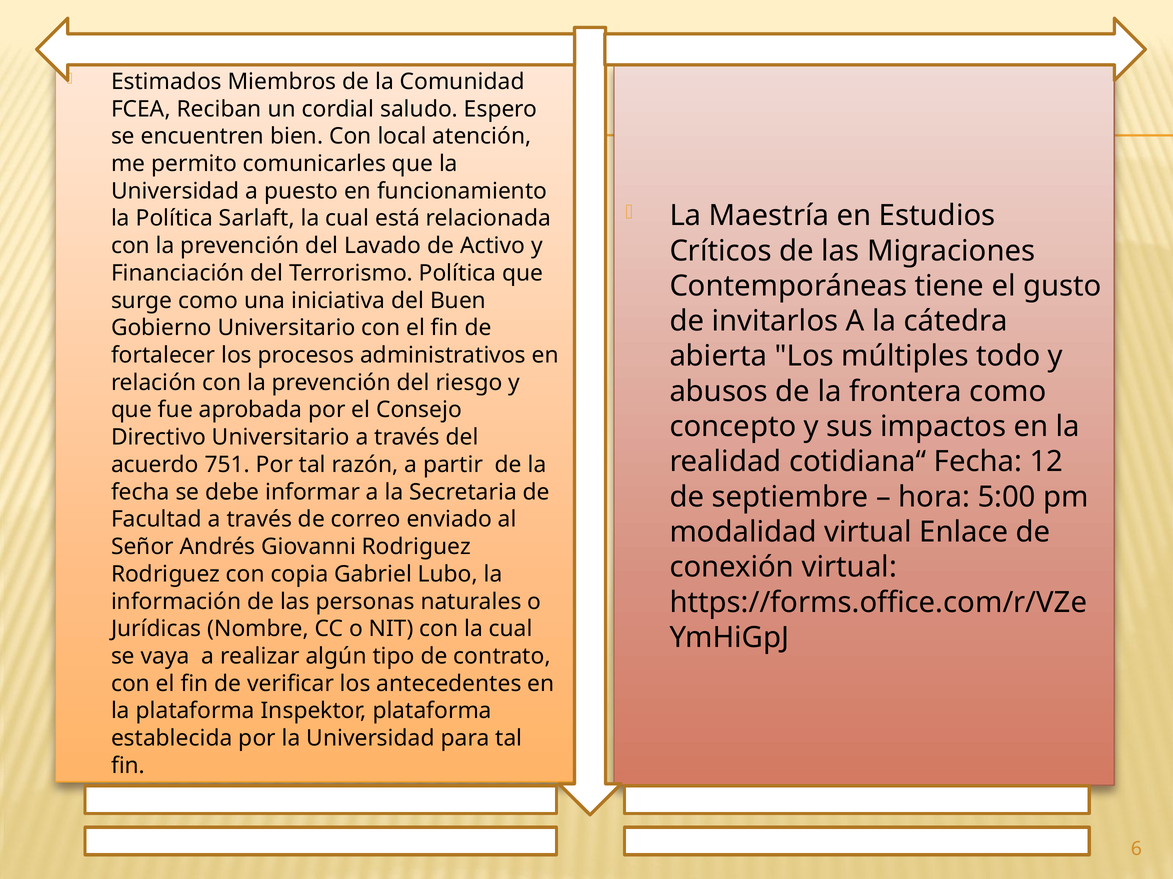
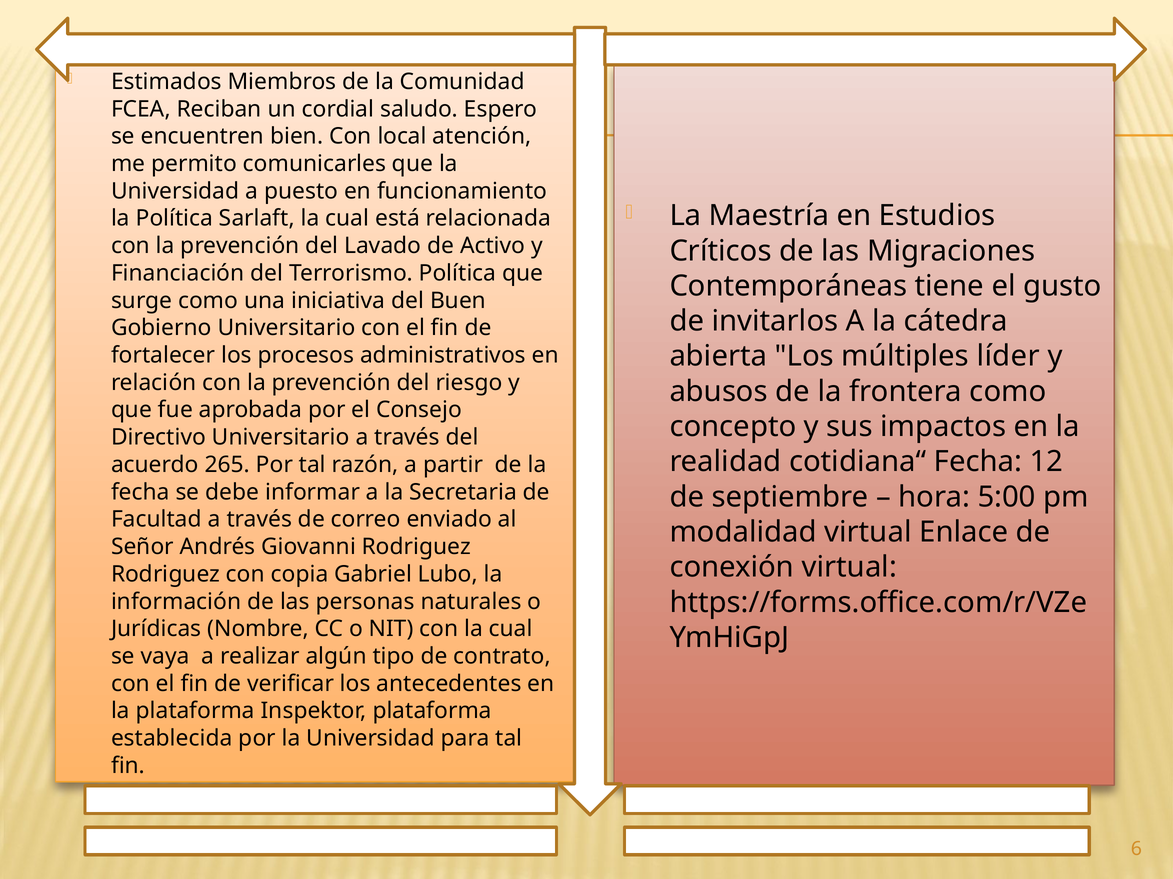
todo: todo -> líder (1008, 357)
751: 751 -> 265 (227, 465)
